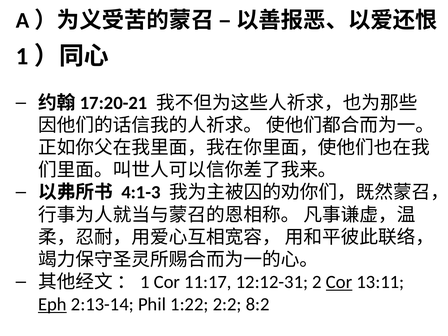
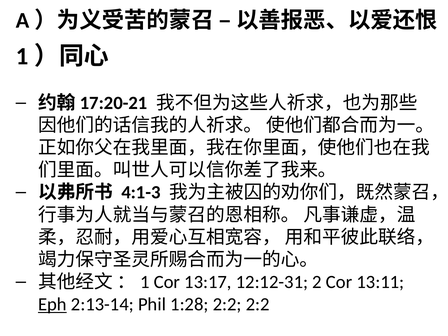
11:17: 11:17 -> 13:17 (208, 282)
Cor underline: present -> none (339, 282)
1:22: 1:22 -> 1:28 (189, 304)
2:2 8:2: 8:2 -> 2:2 (258, 304)
